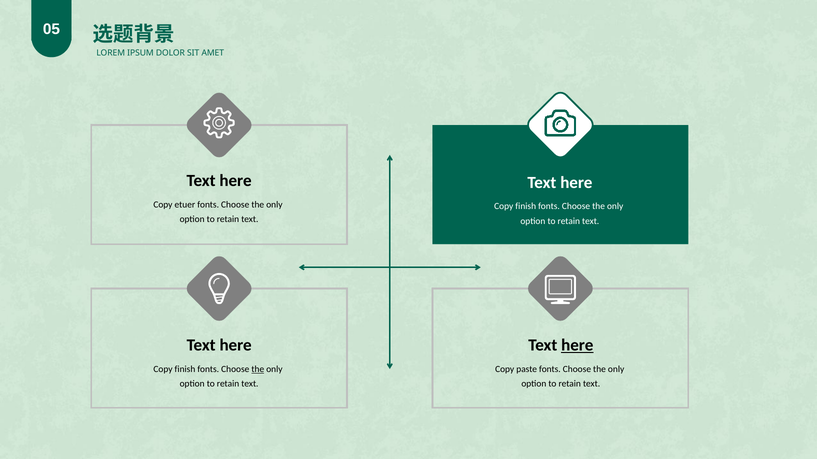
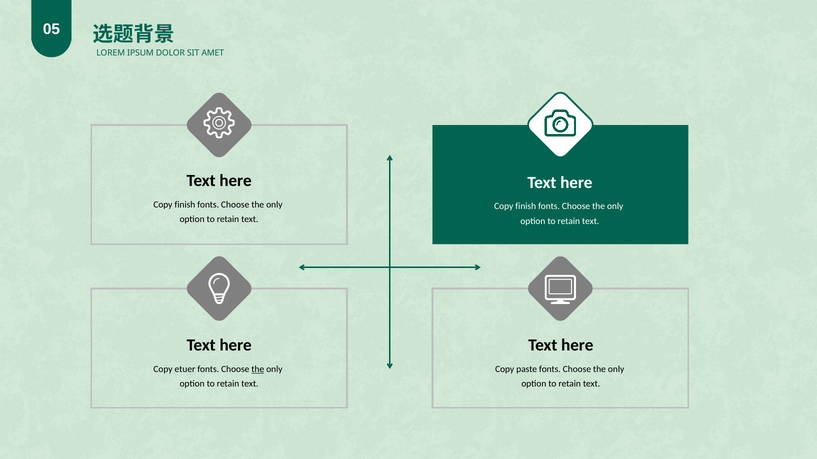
etuer: etuer -> finish (185, 205)
here underline: present -> none (577, 346)
finish: finish -> etuer (185, 369)
